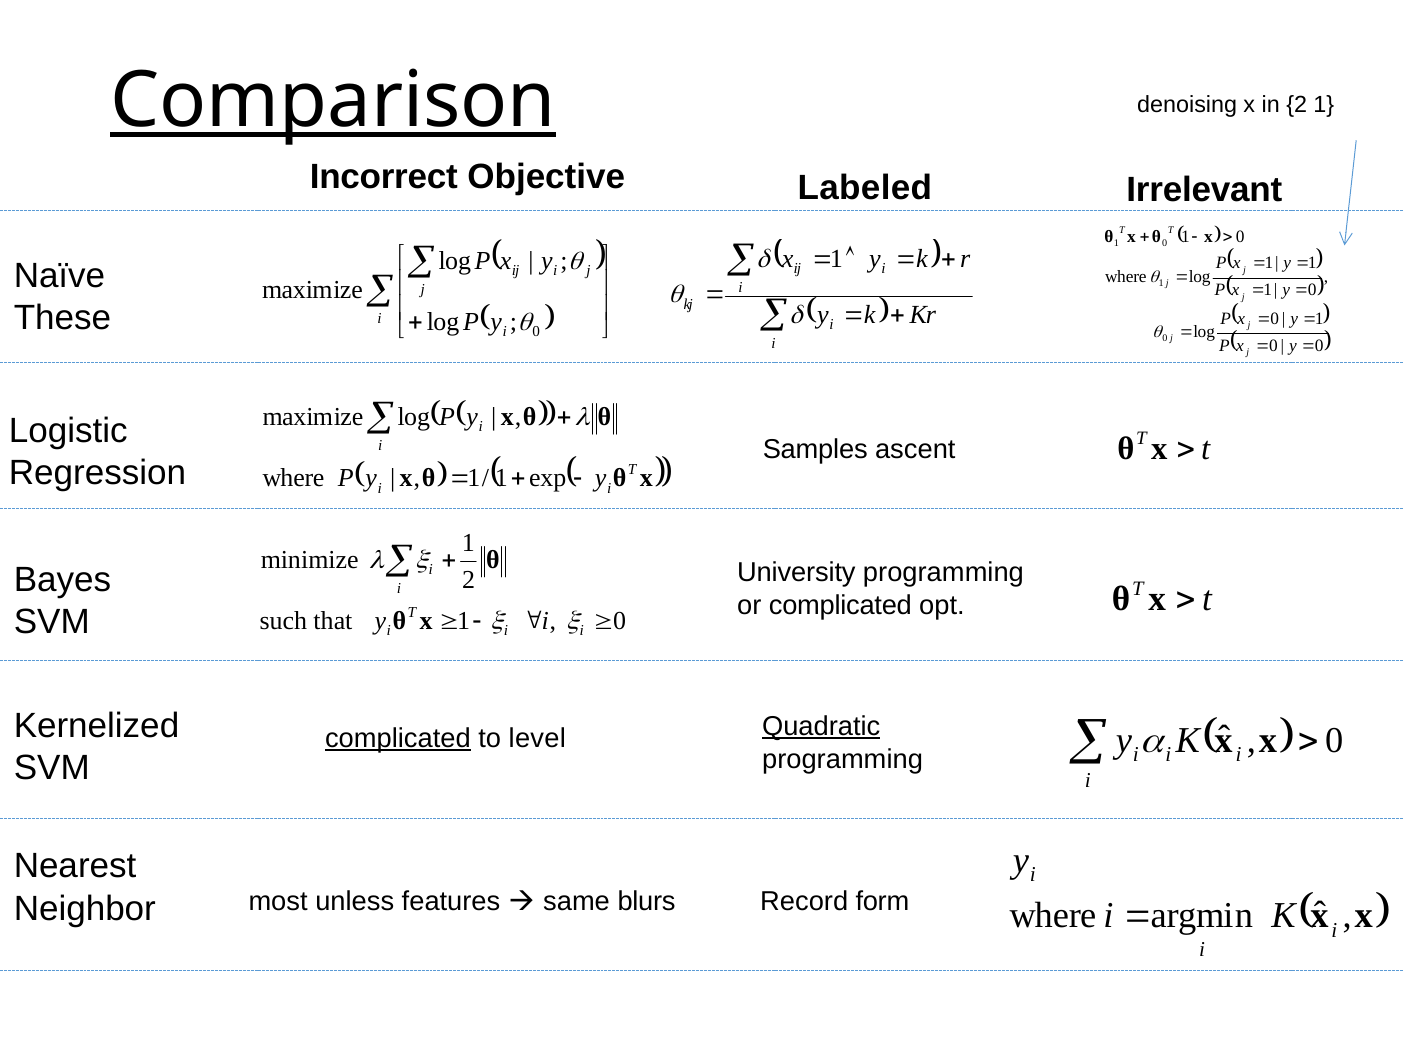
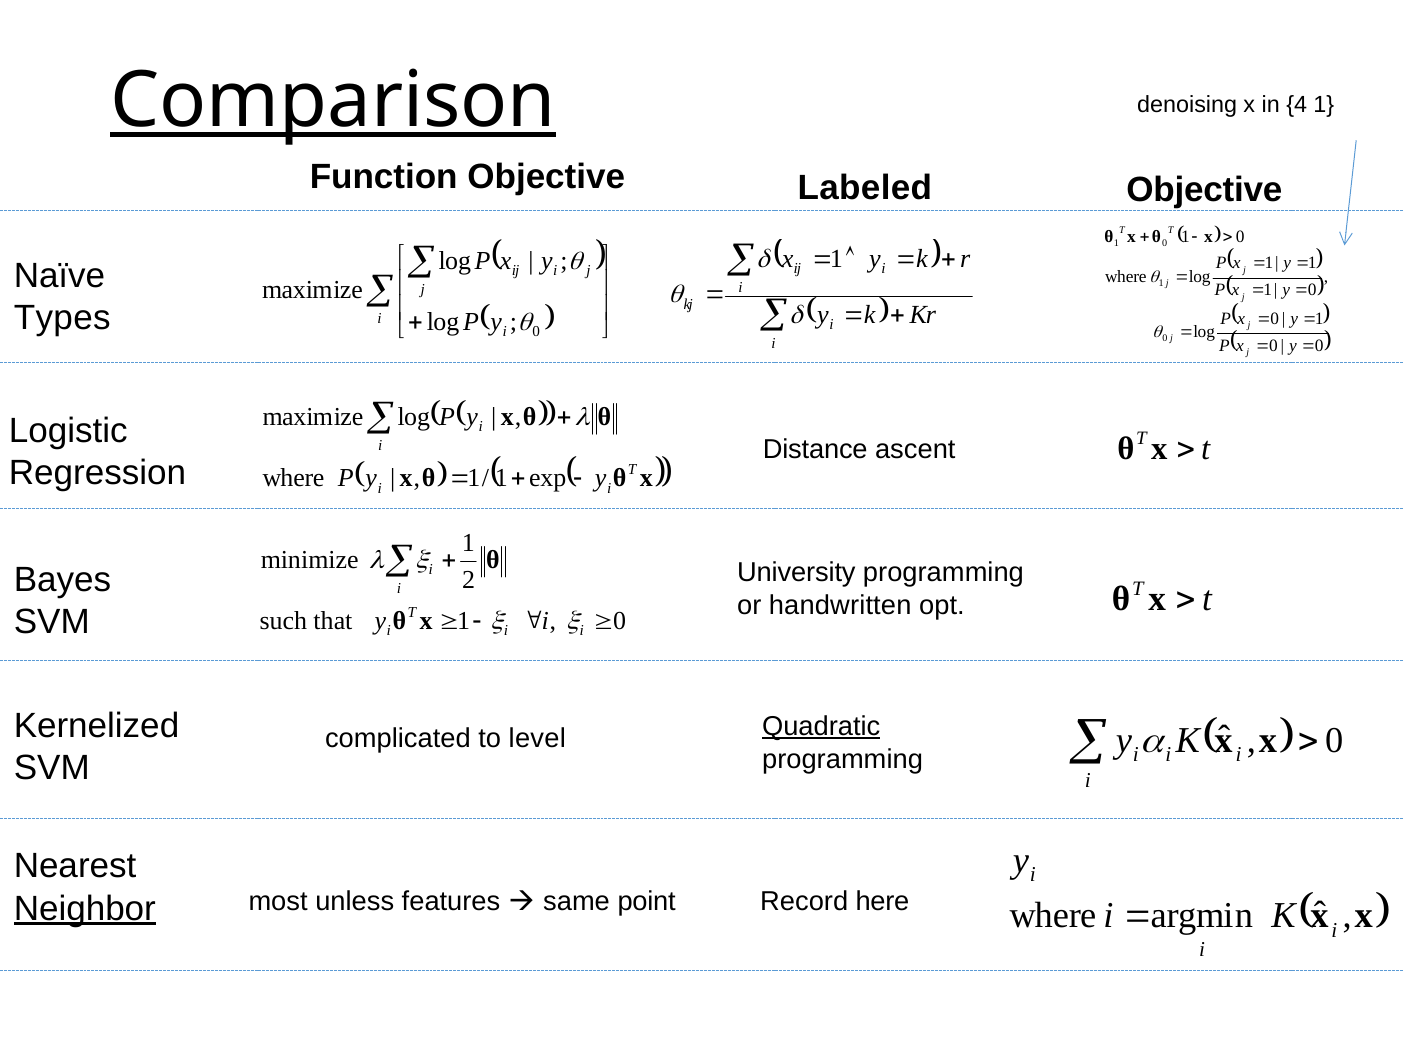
in 2: 2 -> 4 (1297, 104)
Incorrect: Incorrect -> Function (384, 177)
Irrelevant: Irrelevant -> Objective (1204, 190)
These: These -> Types (62, 318)
Samples: Samples -> Distance (815, 450)
or complicated: complicated -> handwritten (840, 606)
complicated underline: present -> none (398, 738)
blurs: blurs -> point (647, 902)
form: form -> here (882, 902)
Neighbor underline: none -> present (85, 909)
